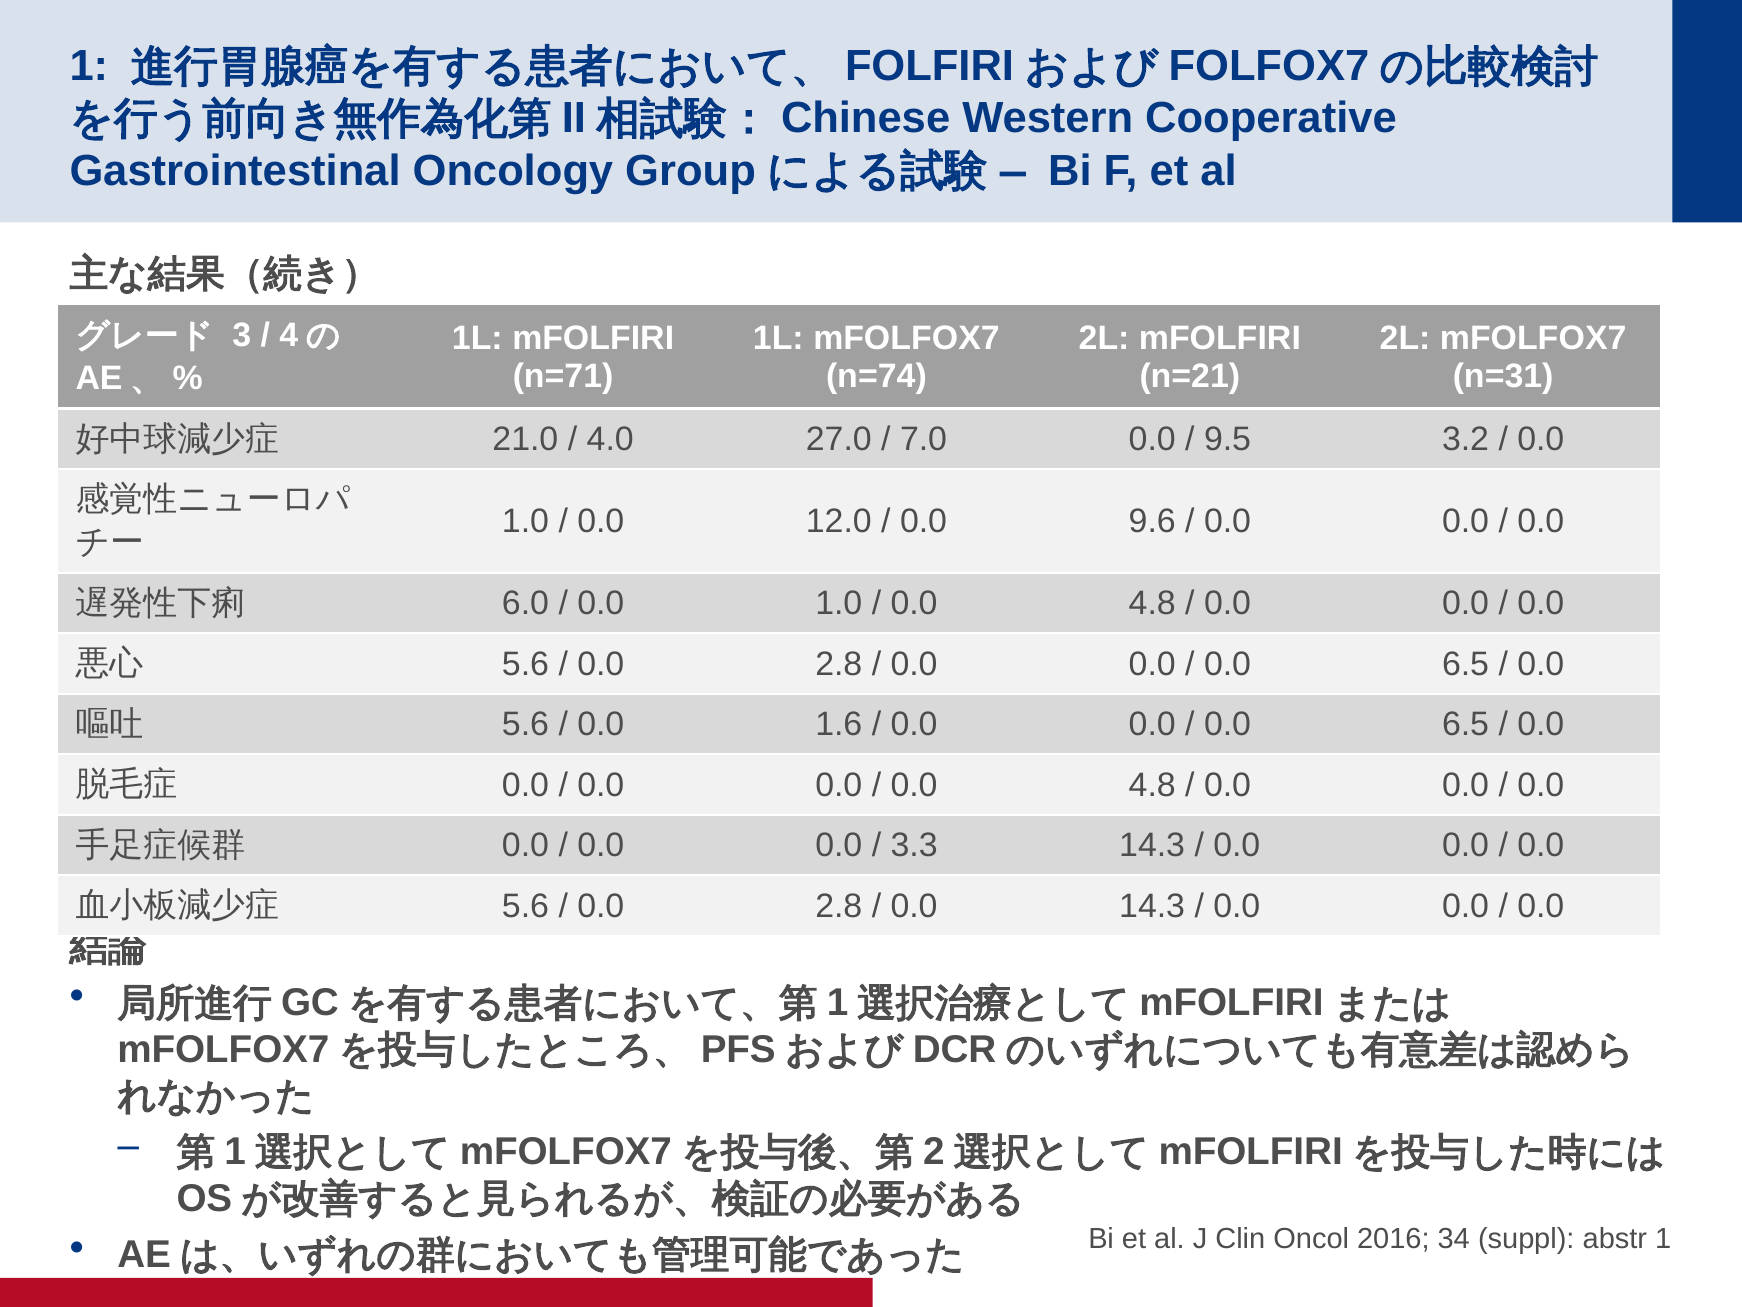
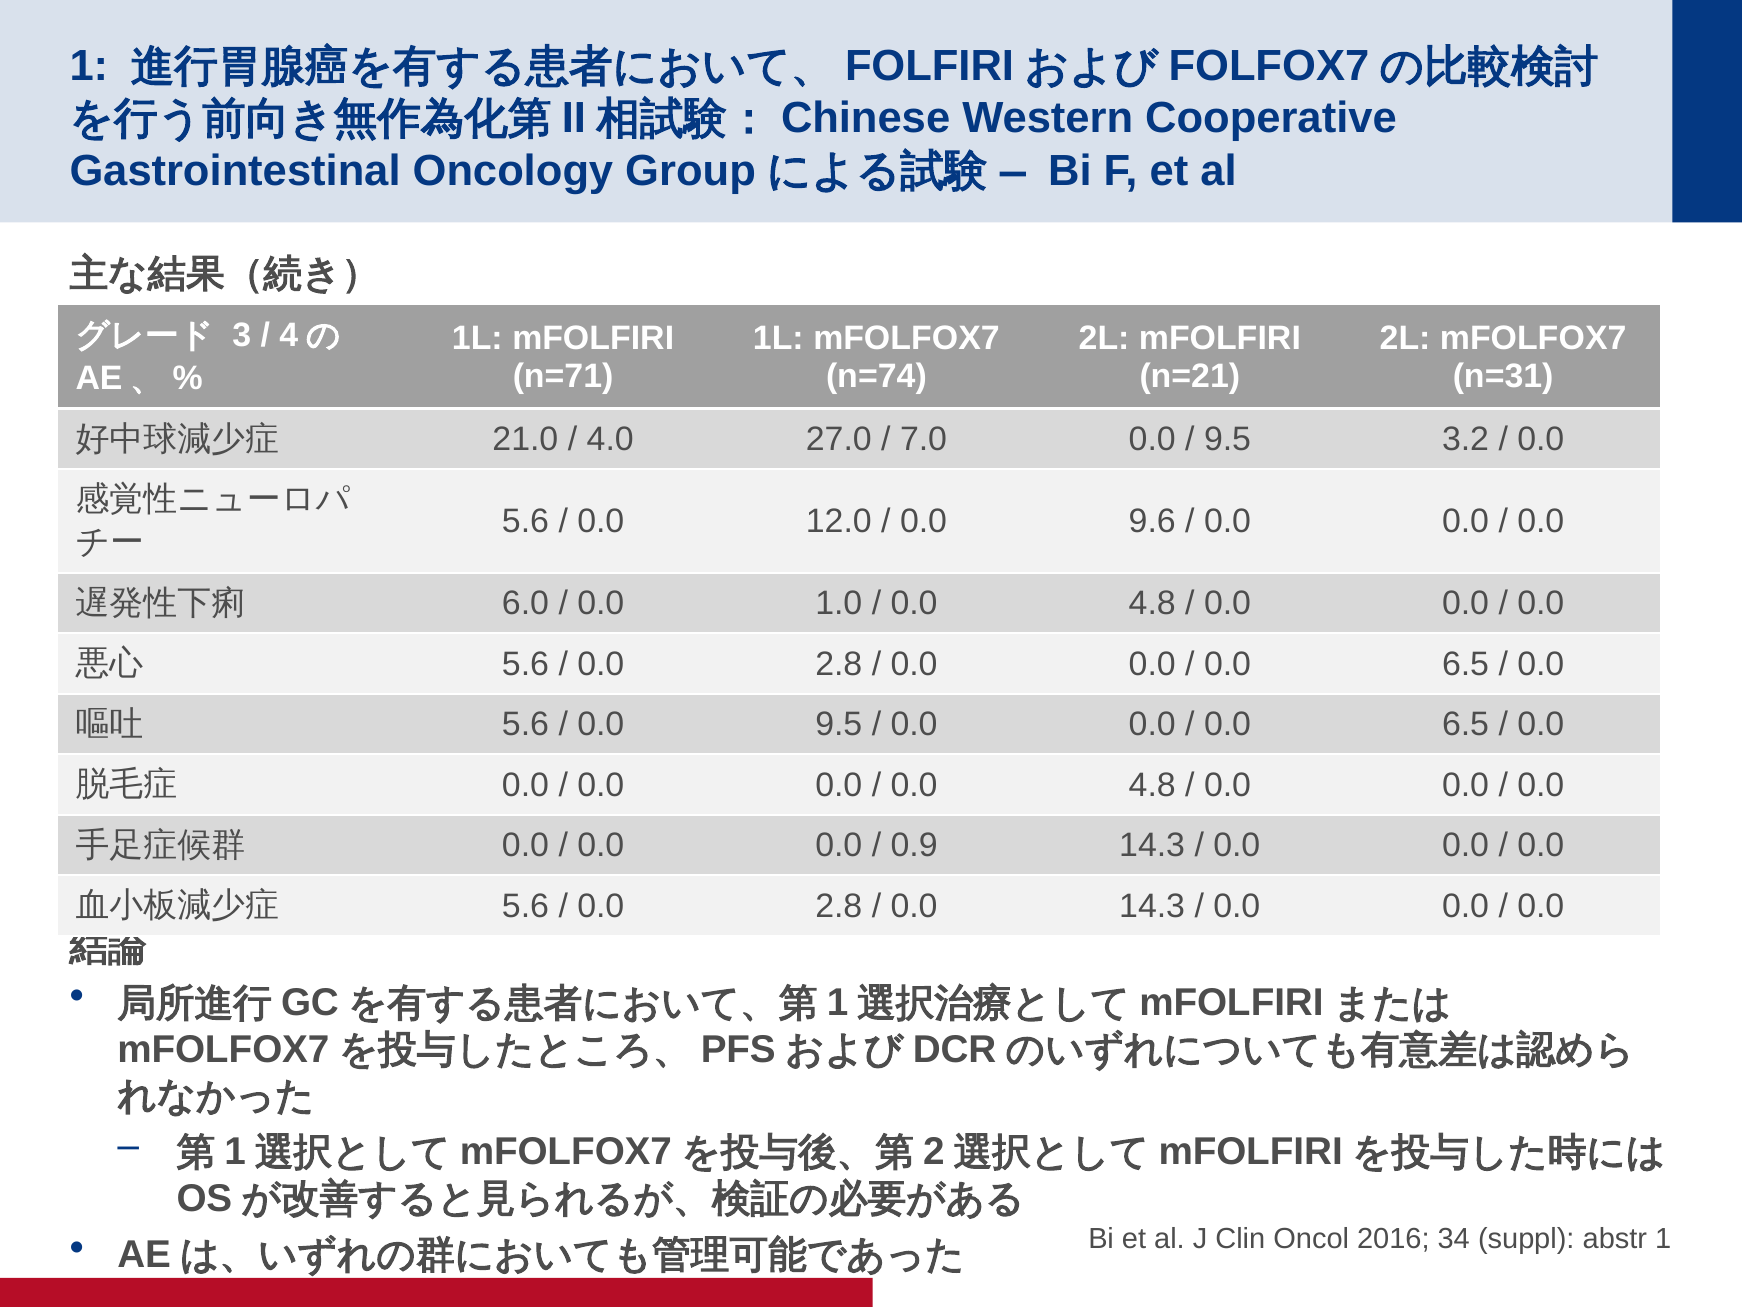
1.0: 1.0 -> 5.6 (525, 521)
0.0 1.6: 1.6 -> 9.5 (839, 724)
3.3: 3.3 -> 0.9 (914, 845)
